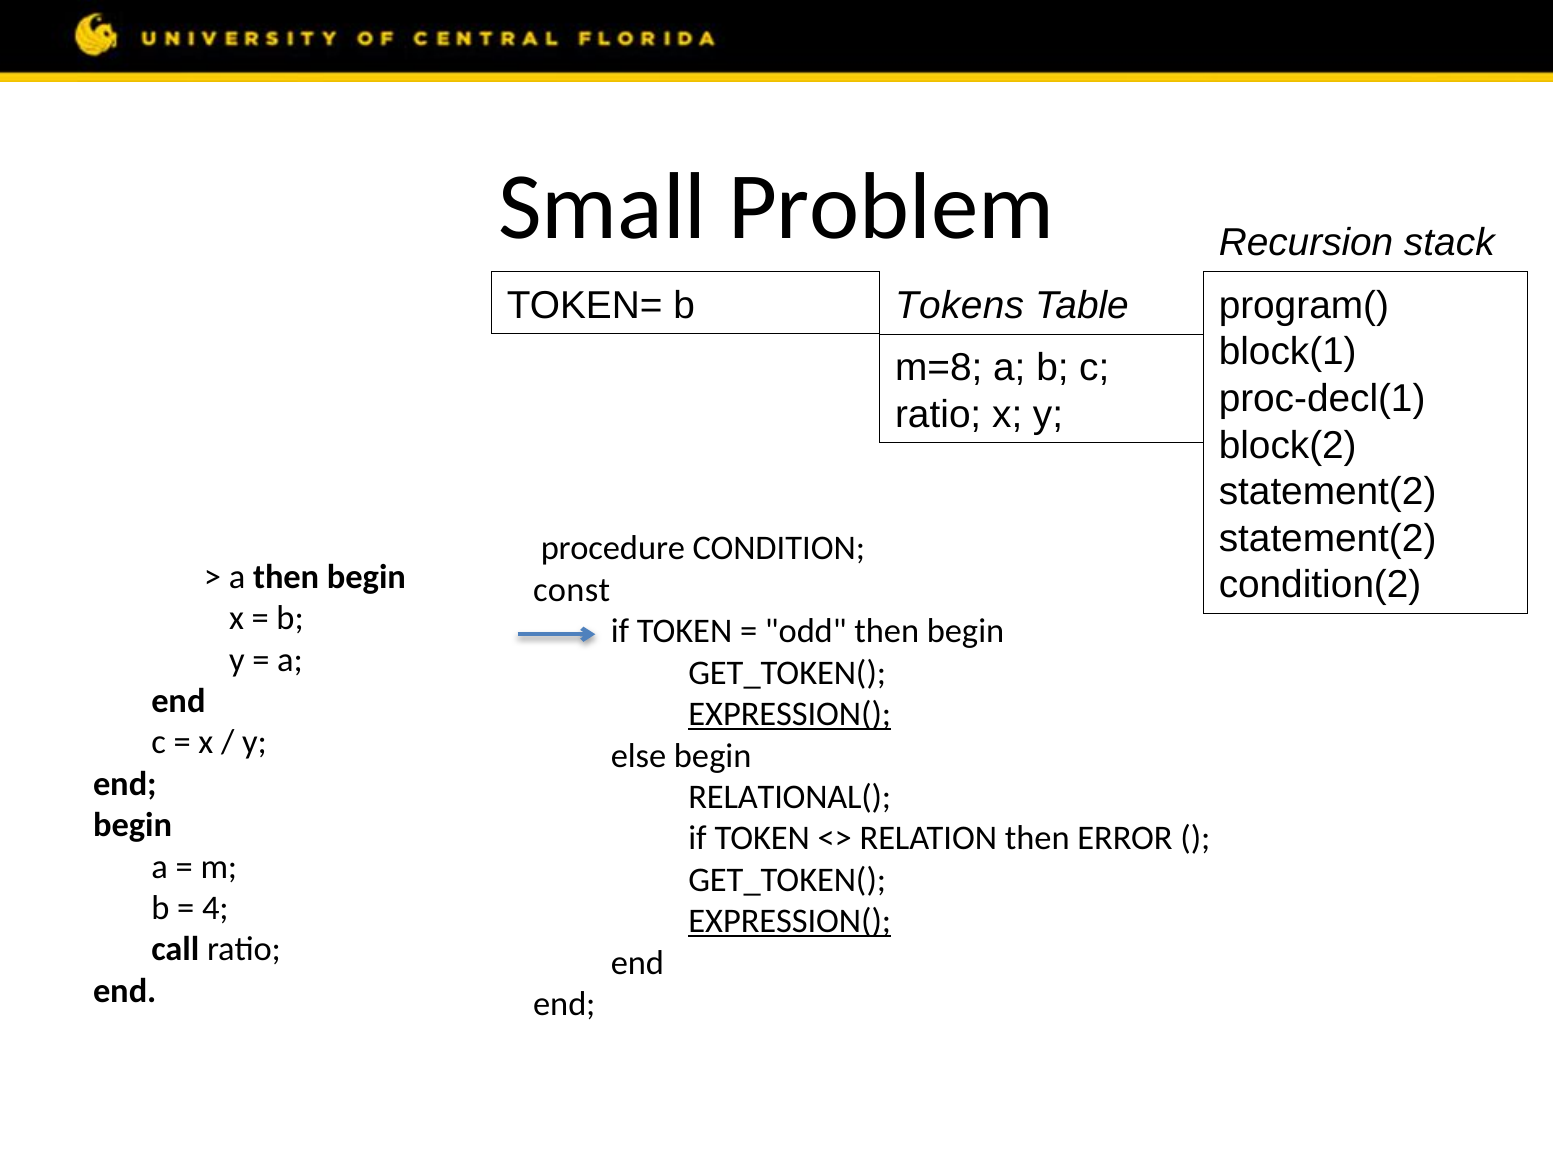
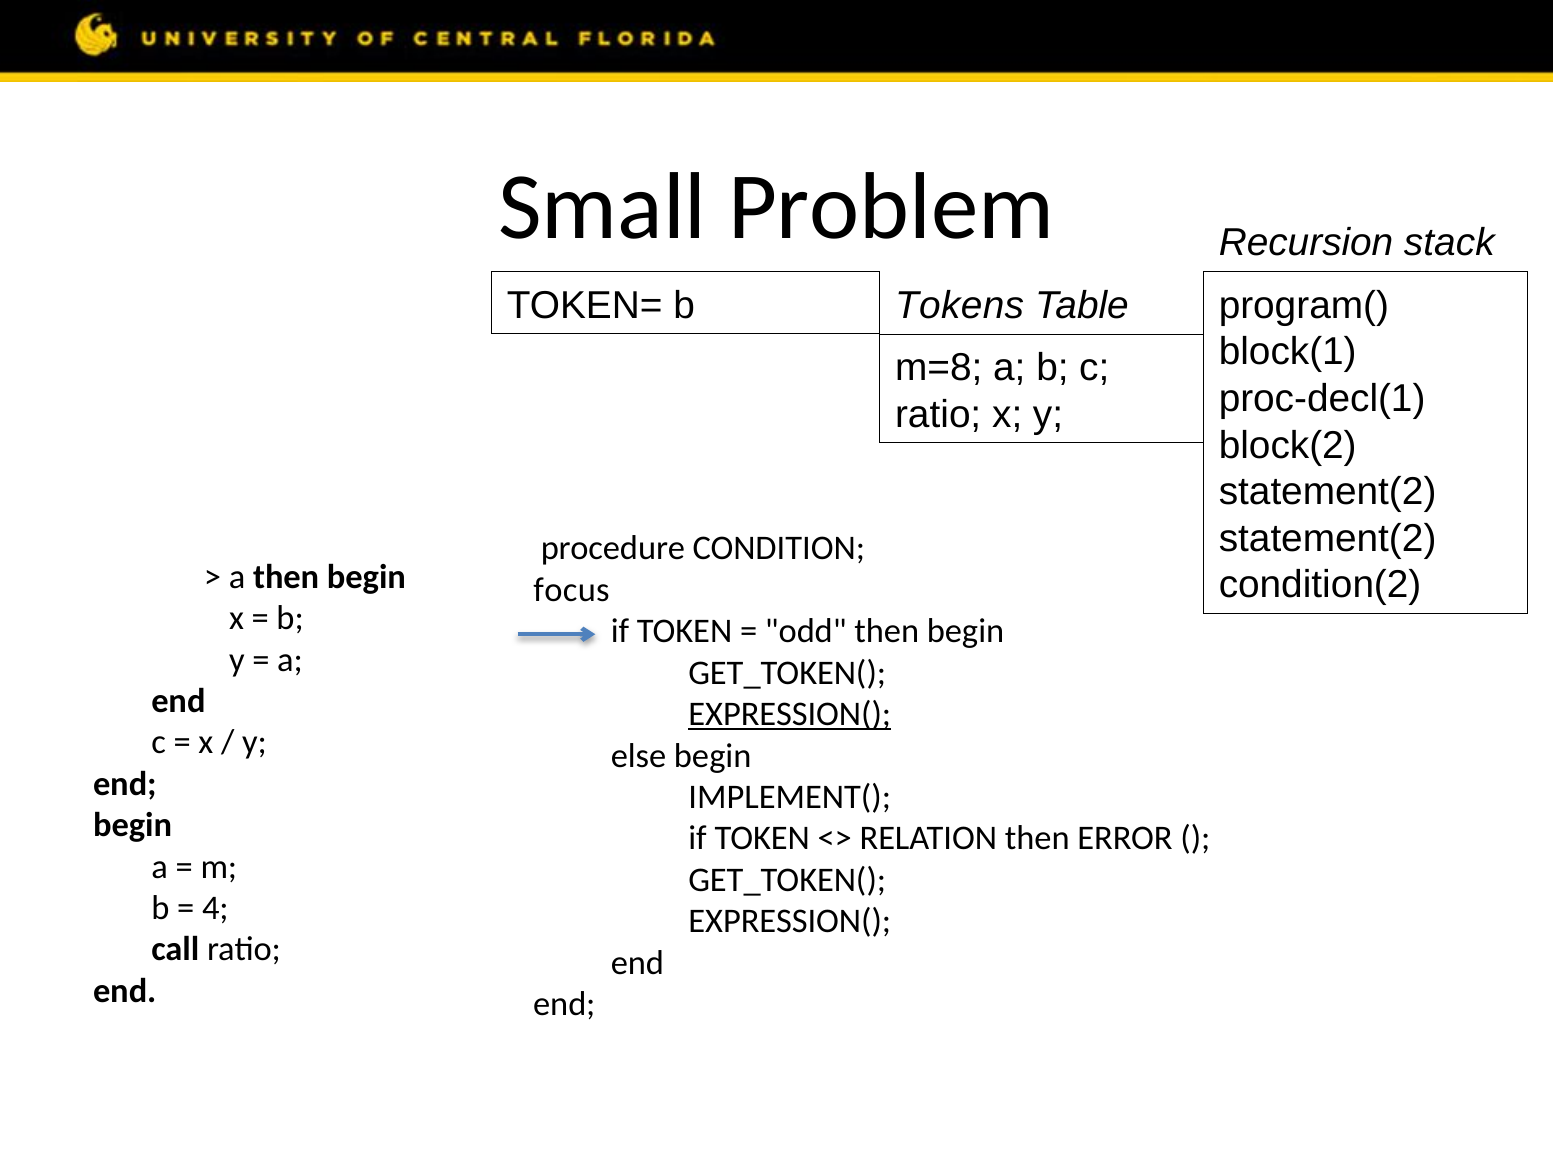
const: const -> focus (572, 590)
RELATIONAL(: RELATIONAL( -> IMPLEMENT( (790, 797)
EXPRESSION( underline: present -> none (790, 921)
